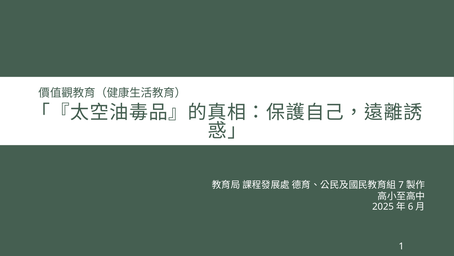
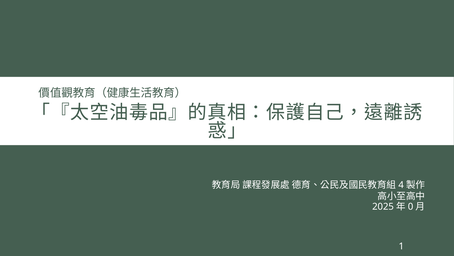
7: 7 -> 4 (401, 185)
6: 6 -> 0 (411, 206)
